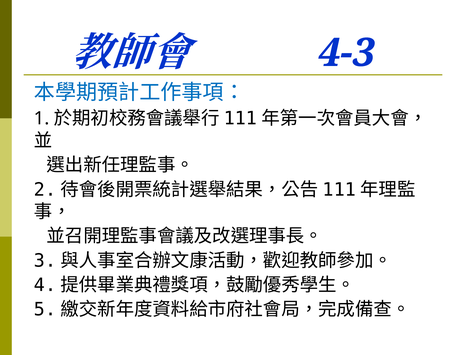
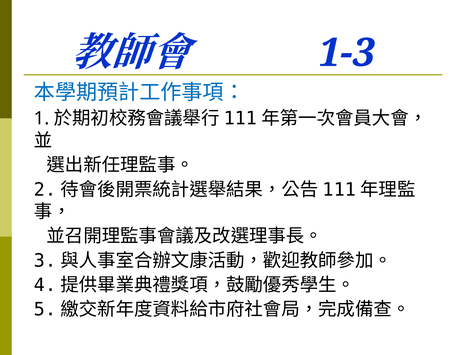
4-3: 4-3 -> 1-3 (347, 53)
